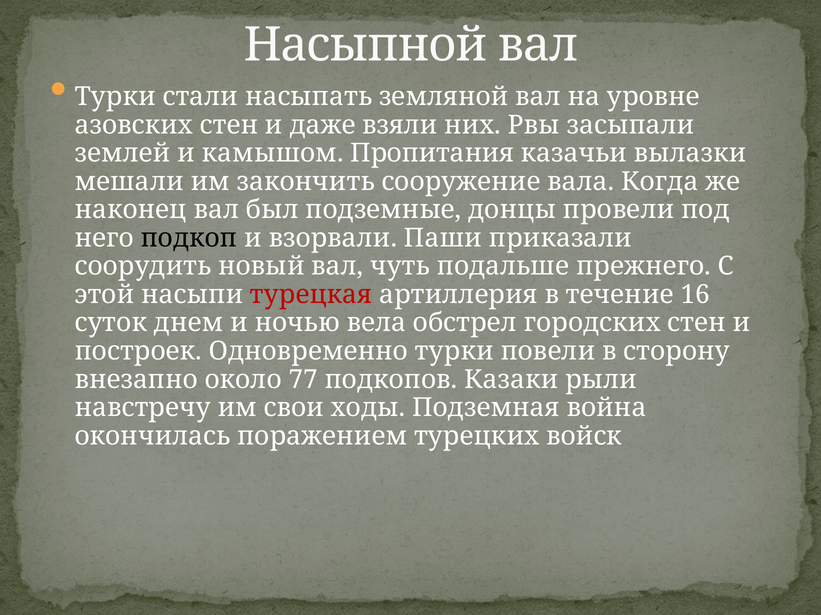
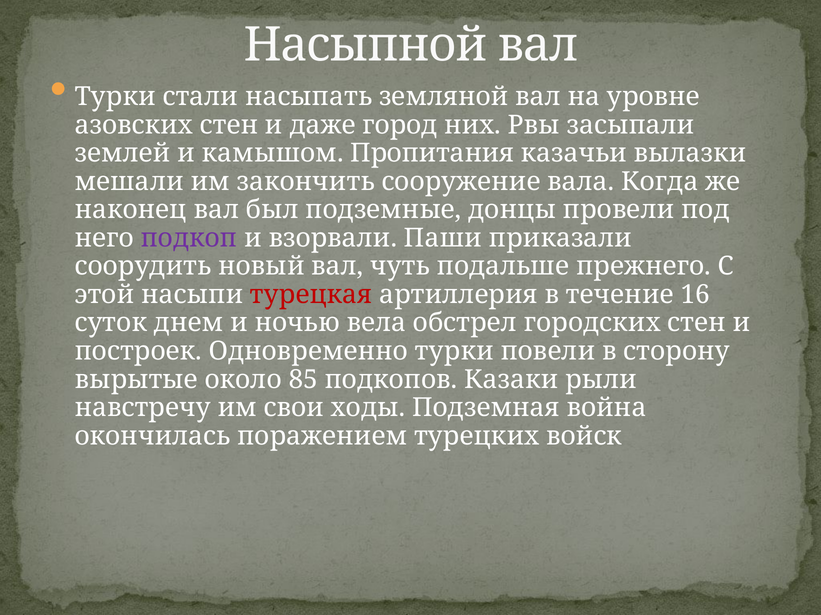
взяли: взяли -> город (400, 125)
подкоп colour: black -> purple (189, 238)
внезапно: внезапно -> вырытые (136, 380)
77: 77 -> 85 (303, 380)
